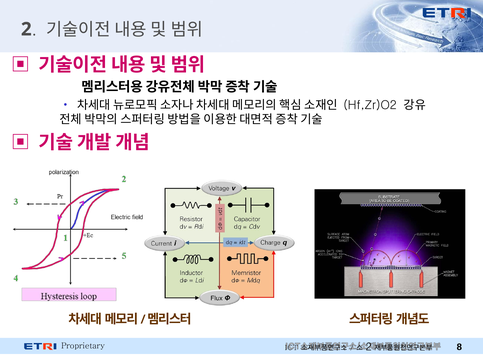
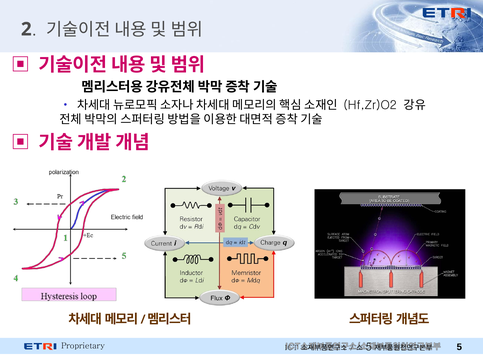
Proprietary 8: 8 -> 5 (459, 347)
2: 2 -> 5 (369, 347)
